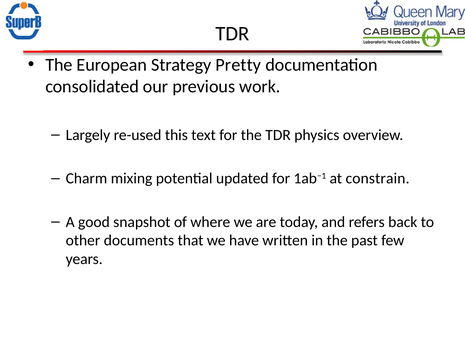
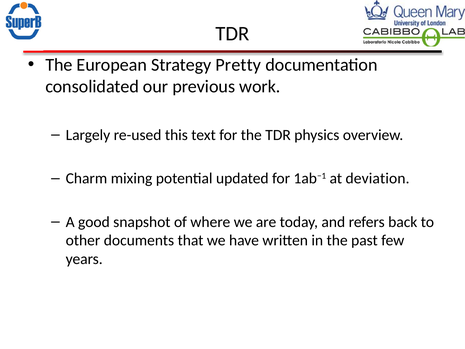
constrain: constrain -> deviation (378, 178)
